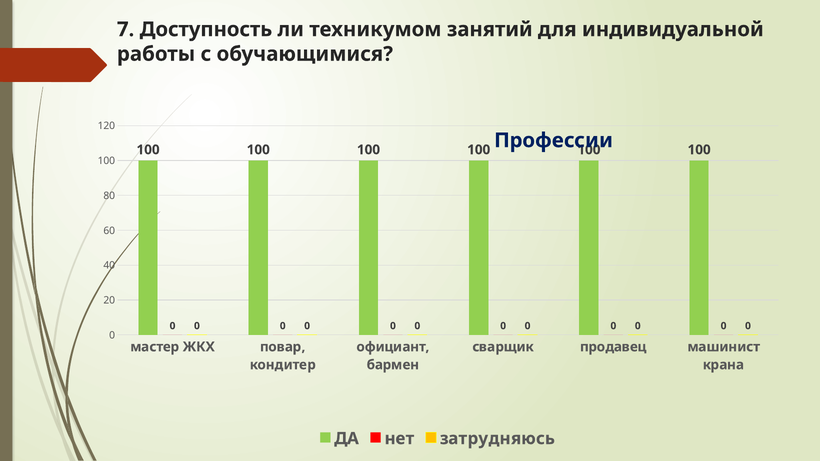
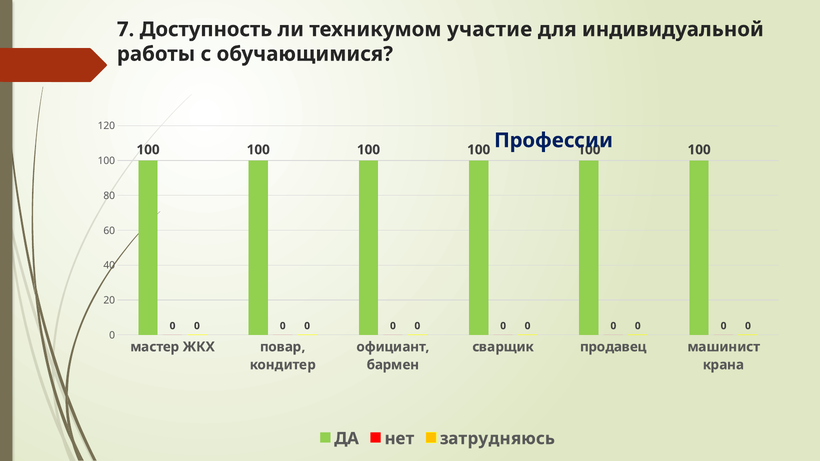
занятий: занятий -> участие (490, 29)
